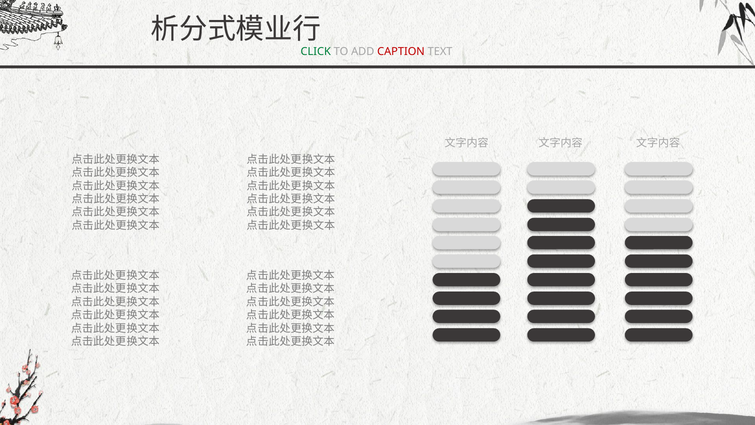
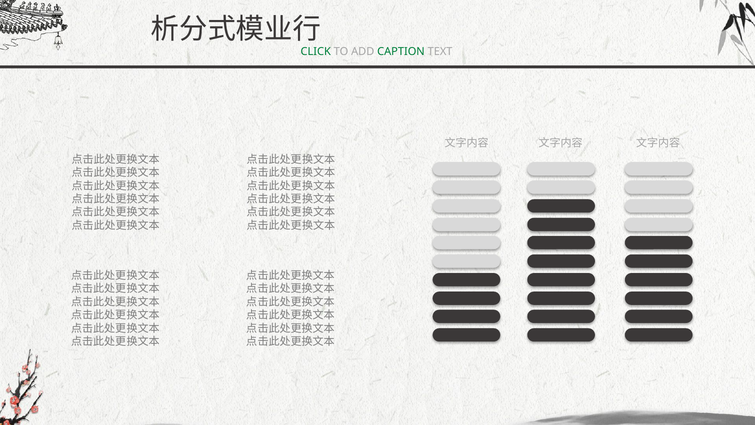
CAPTION colour: red -> green (401, 51)
